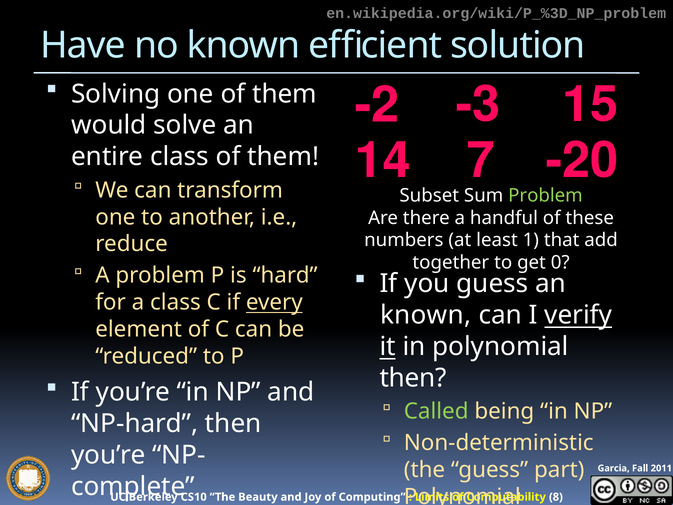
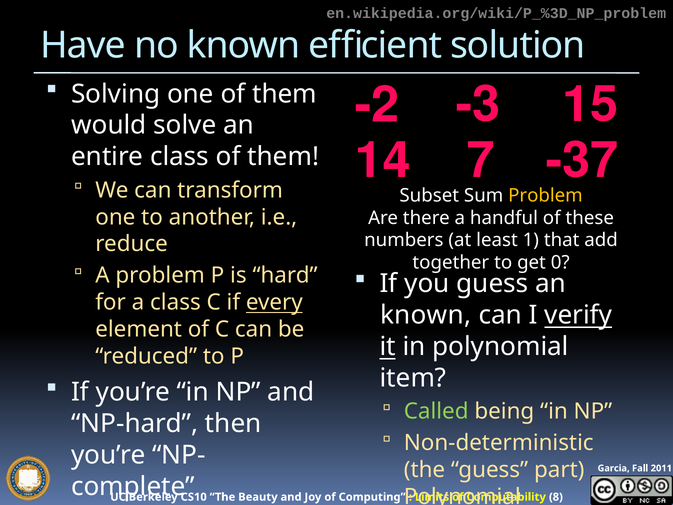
-20: -20 -> -37 (582, 161)
Problem colour: light green -> yellow (545, 195)
then: then -> item (413, 378)
